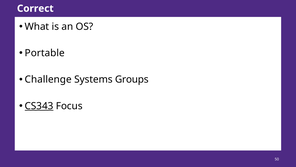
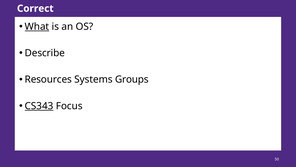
What underline: none -> present (37, 27)
Portable: Portable -> Describe (45, 53)
Challenge: Challenge -> Resources (48, 79)
